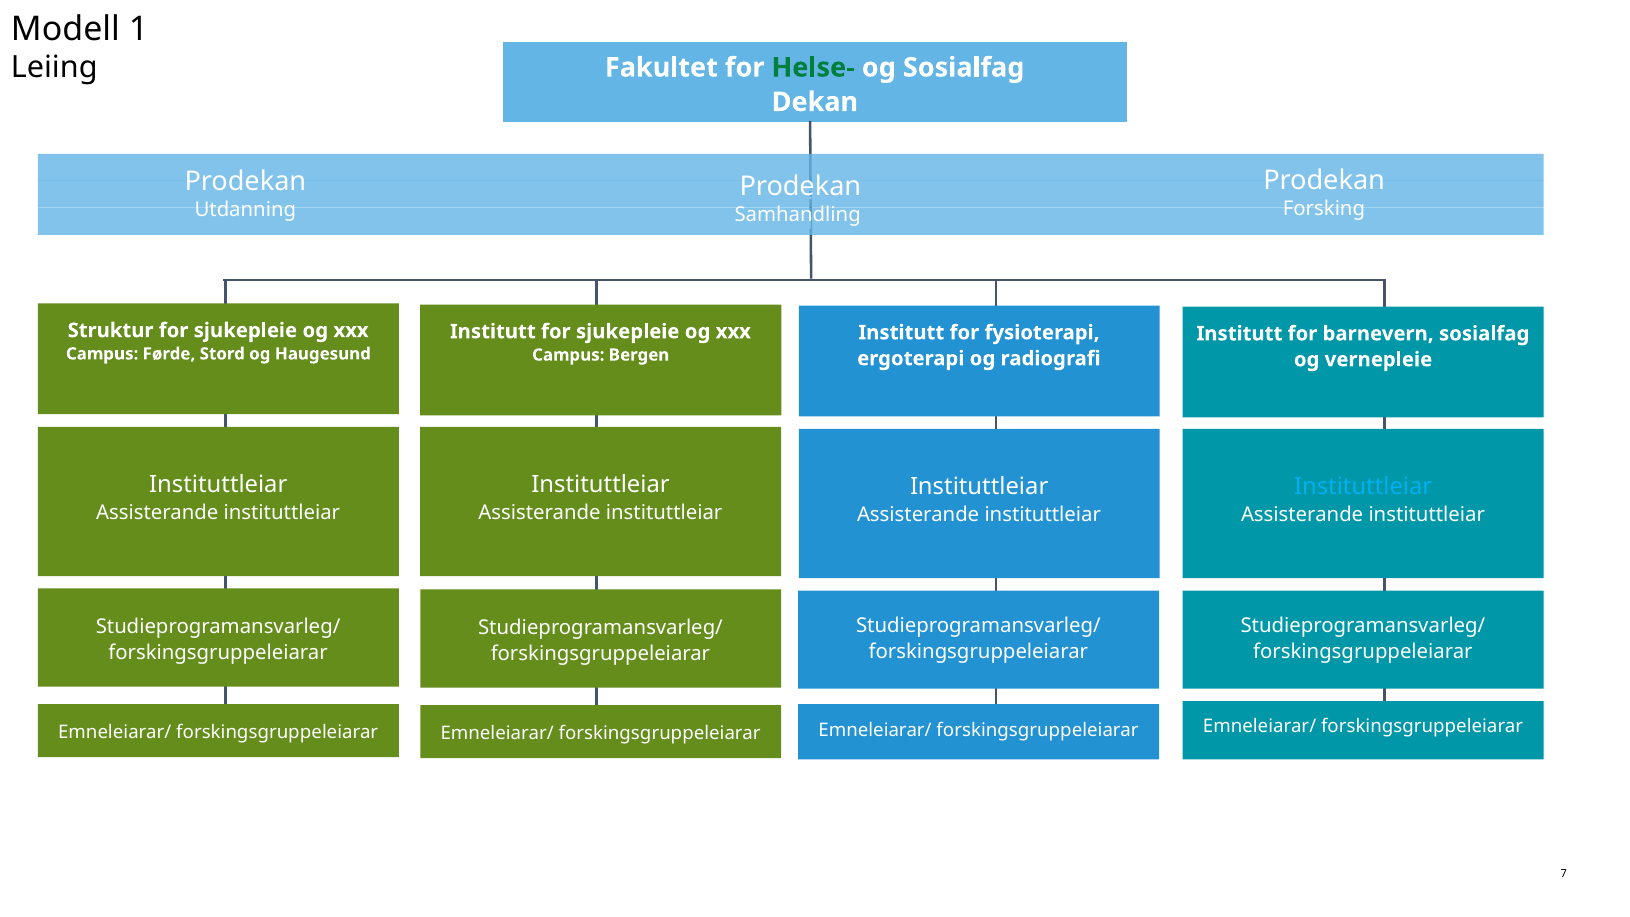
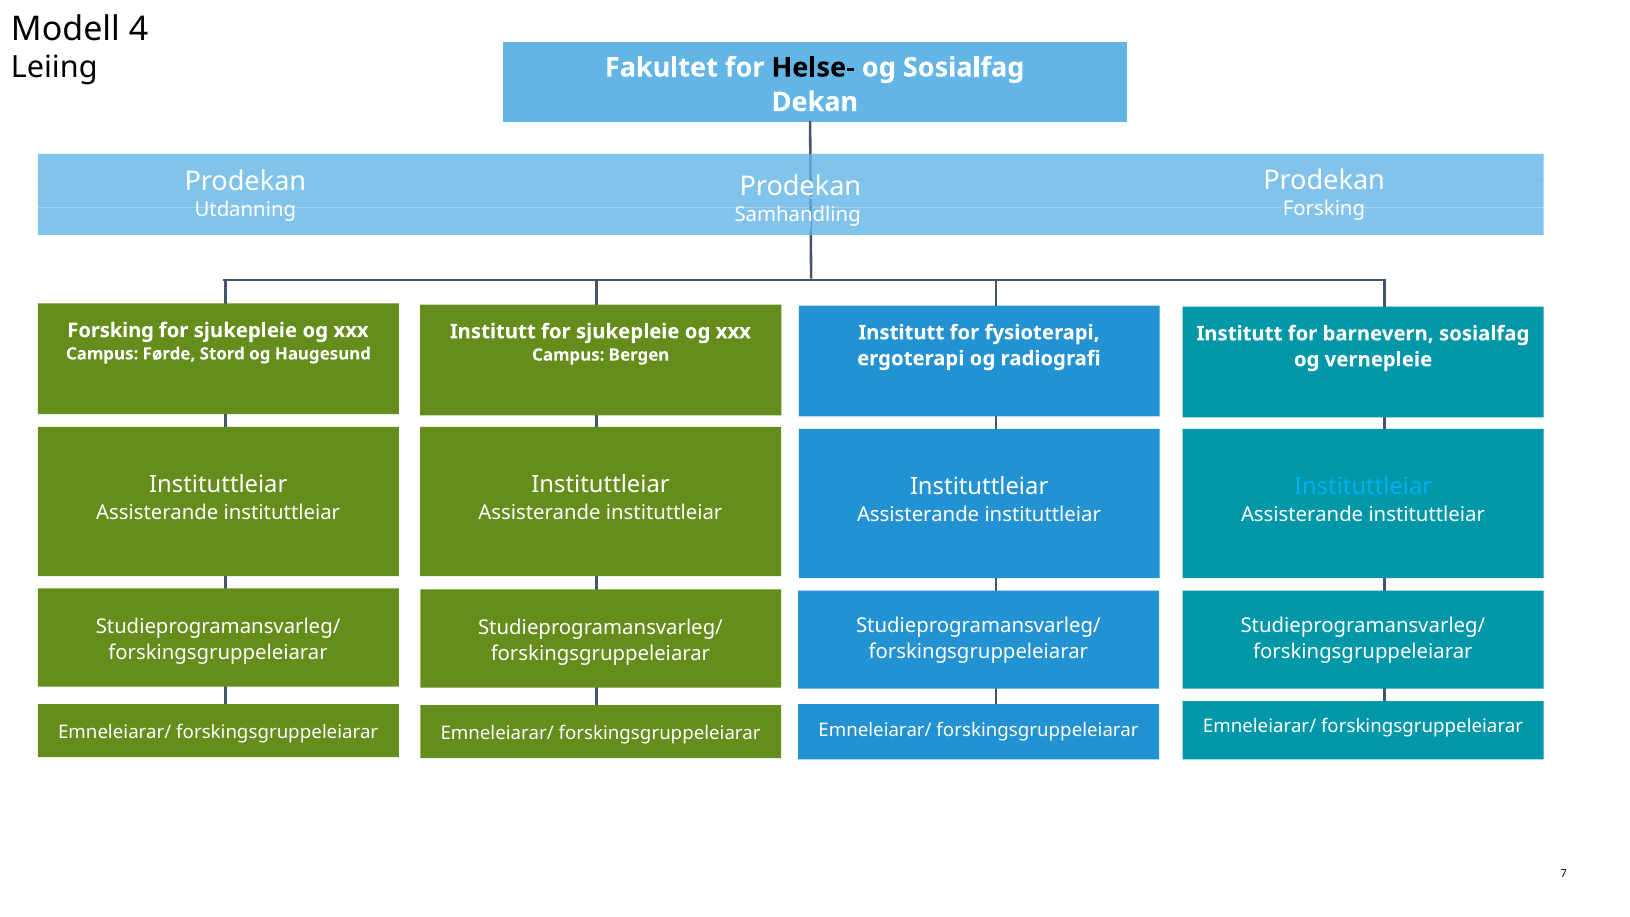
1: 1 -> 4 (139, 29)
Helse- colour: green -> black (813, 68)
Struktur: Struktur -> Forsking (111, 330)
